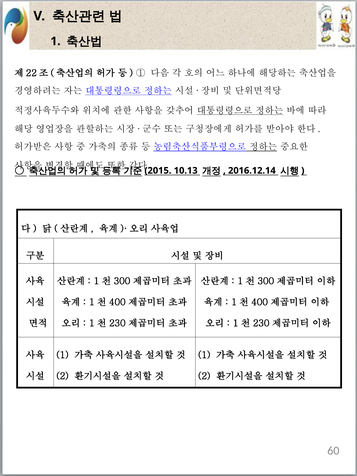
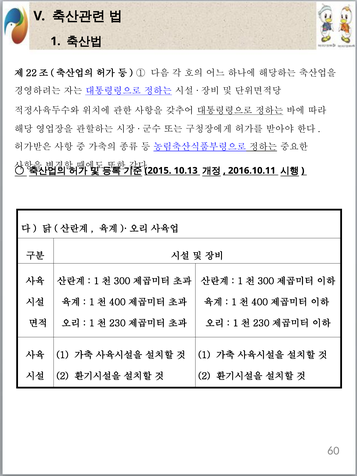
2016.12.14: 2016.12.14 -> 2016.10.11 (252, 171)
